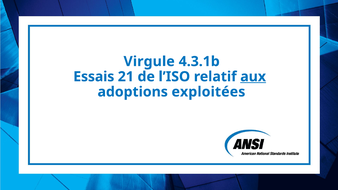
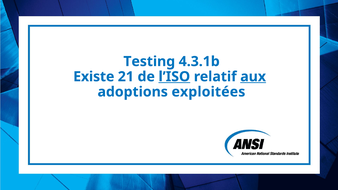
Virgule: Virgule -> Testing (149, 61)
Essais: Essais -> Existe (94, 77)
l’ISO underline: none -> present (174, 77)
